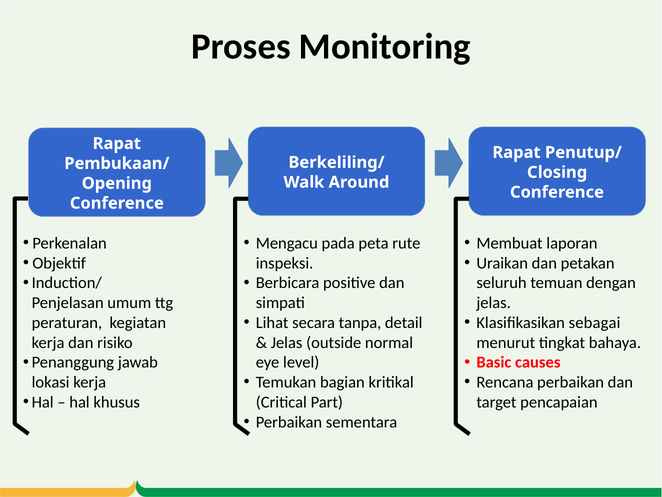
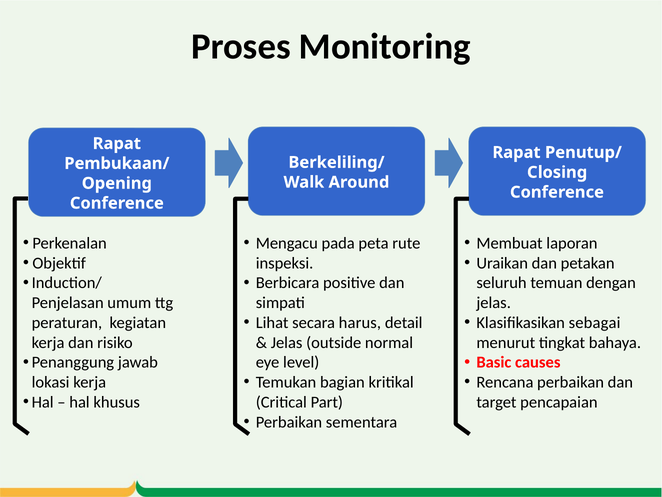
tanpa: tanpa -> harus (360, 322)
